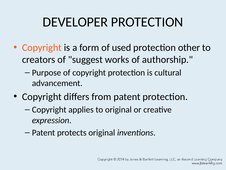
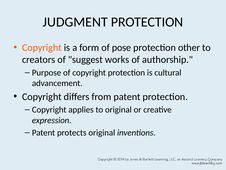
DEVELOPER: DEVELOPER -> JUDGMENT (75, 22)
used: used -> pose (122, 47)
